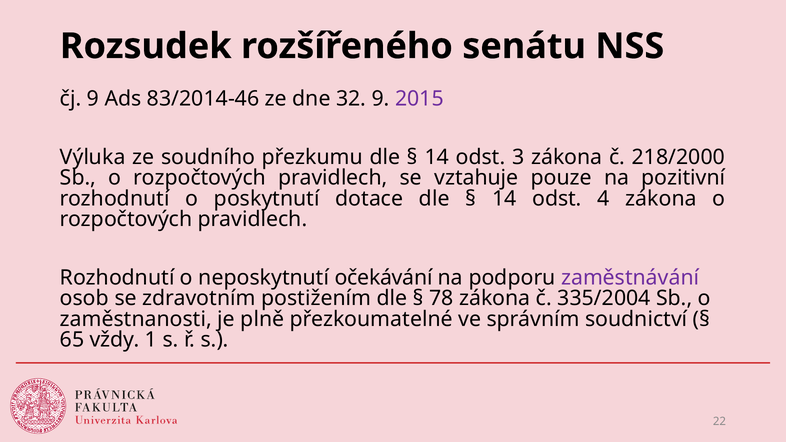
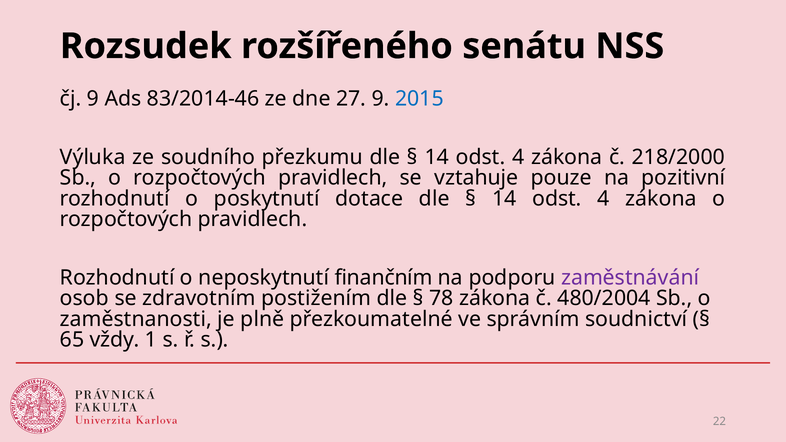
32: 32 -> 27 (351, 99)
2015 colour: purple -> blue (419, 99)
3: 3 -> 4 (518, 157)
očekávání: očekávání -> finančním (384, 278)
335/2004: 335/2004 -> 480/2004 (604, 298)
